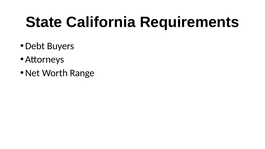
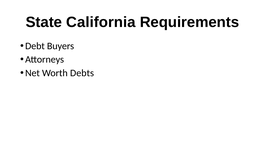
Range: Range -> Debts (82, 73)
